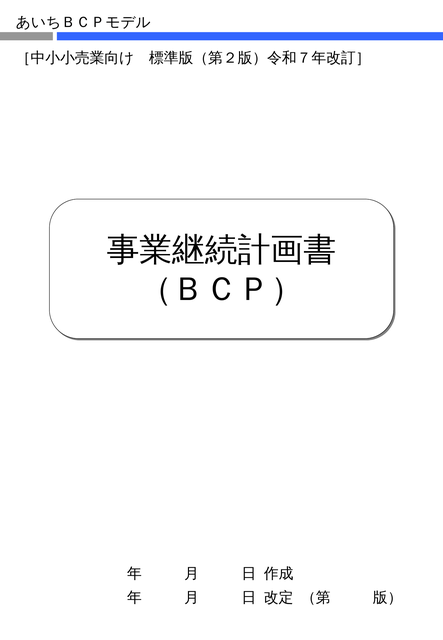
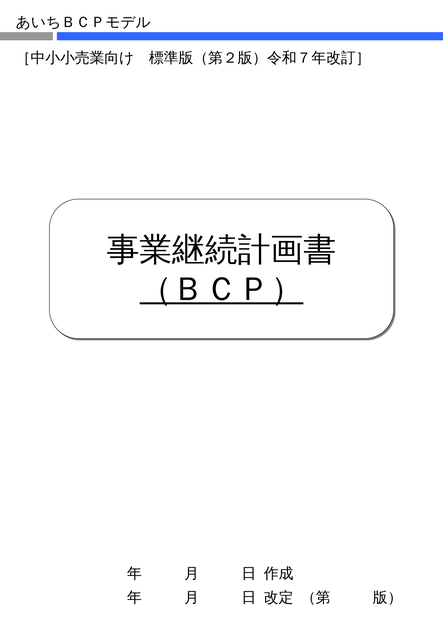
（ＢＣＰ） underline: none -> present (222, 289)
